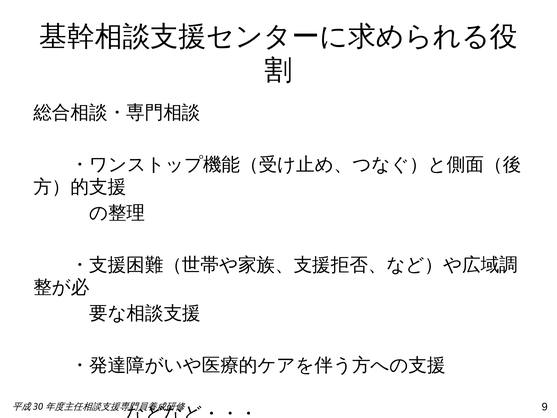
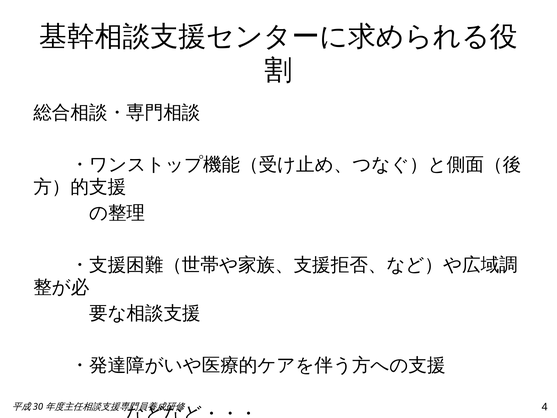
9: 9 -> 4 (545, 407)
